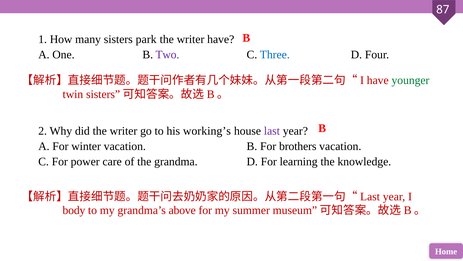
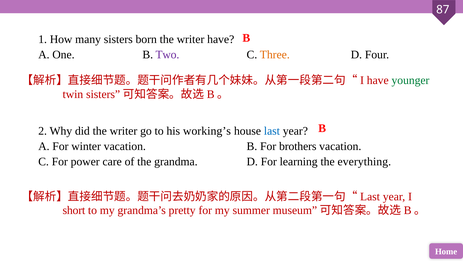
park: park -> born (146, 39)
Three colour: blue -> orange (275, 54)
last colour: purple -> blue (272, 131)
knowledge: knowledge -> everything (364, 161)
body: body -> short (74, 210)
above: above -> pretty (182, 210)
